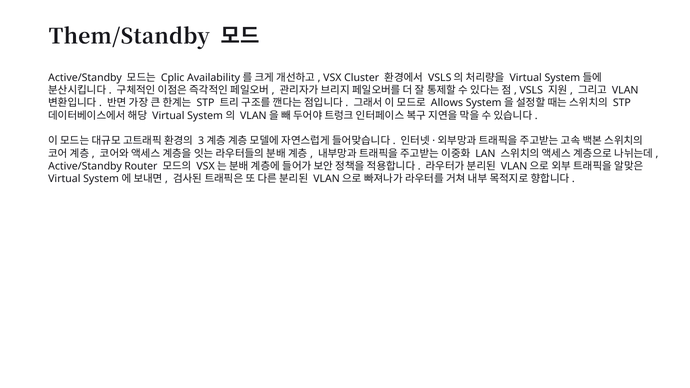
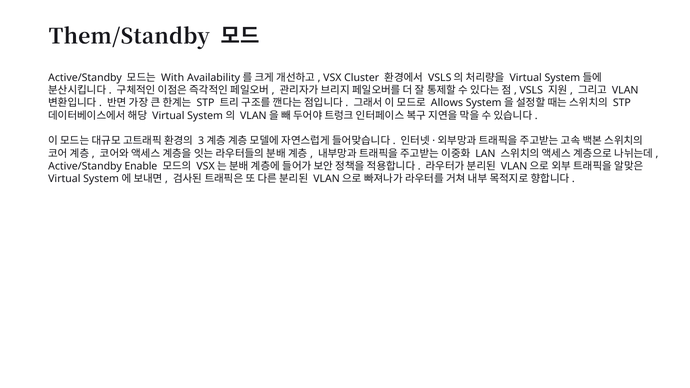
Cplic: Cplic -> With (173, 78)
Router: Router -> Enable (141, 166)
